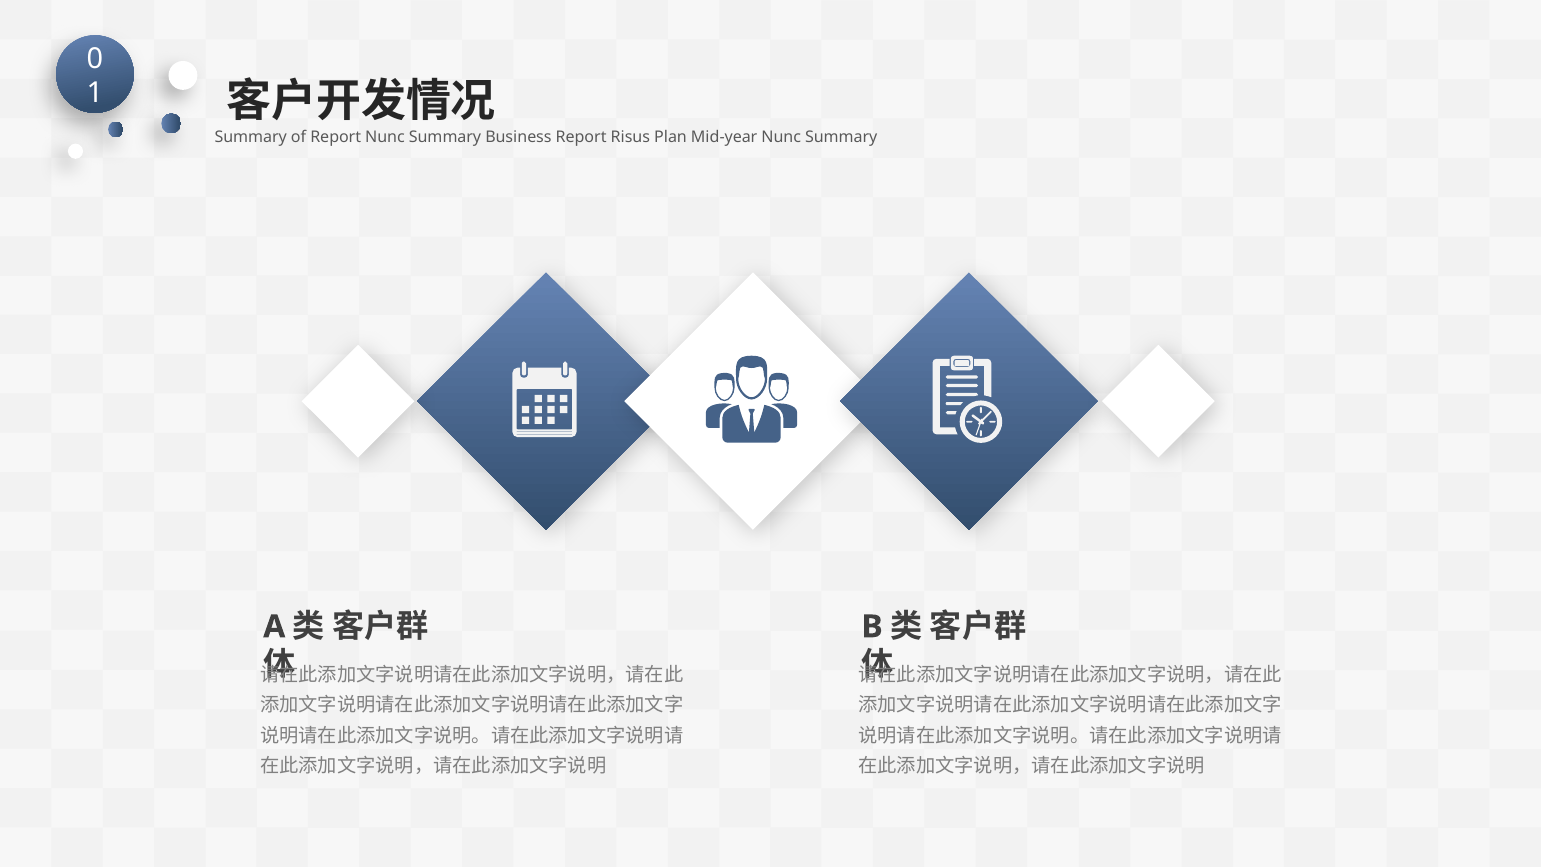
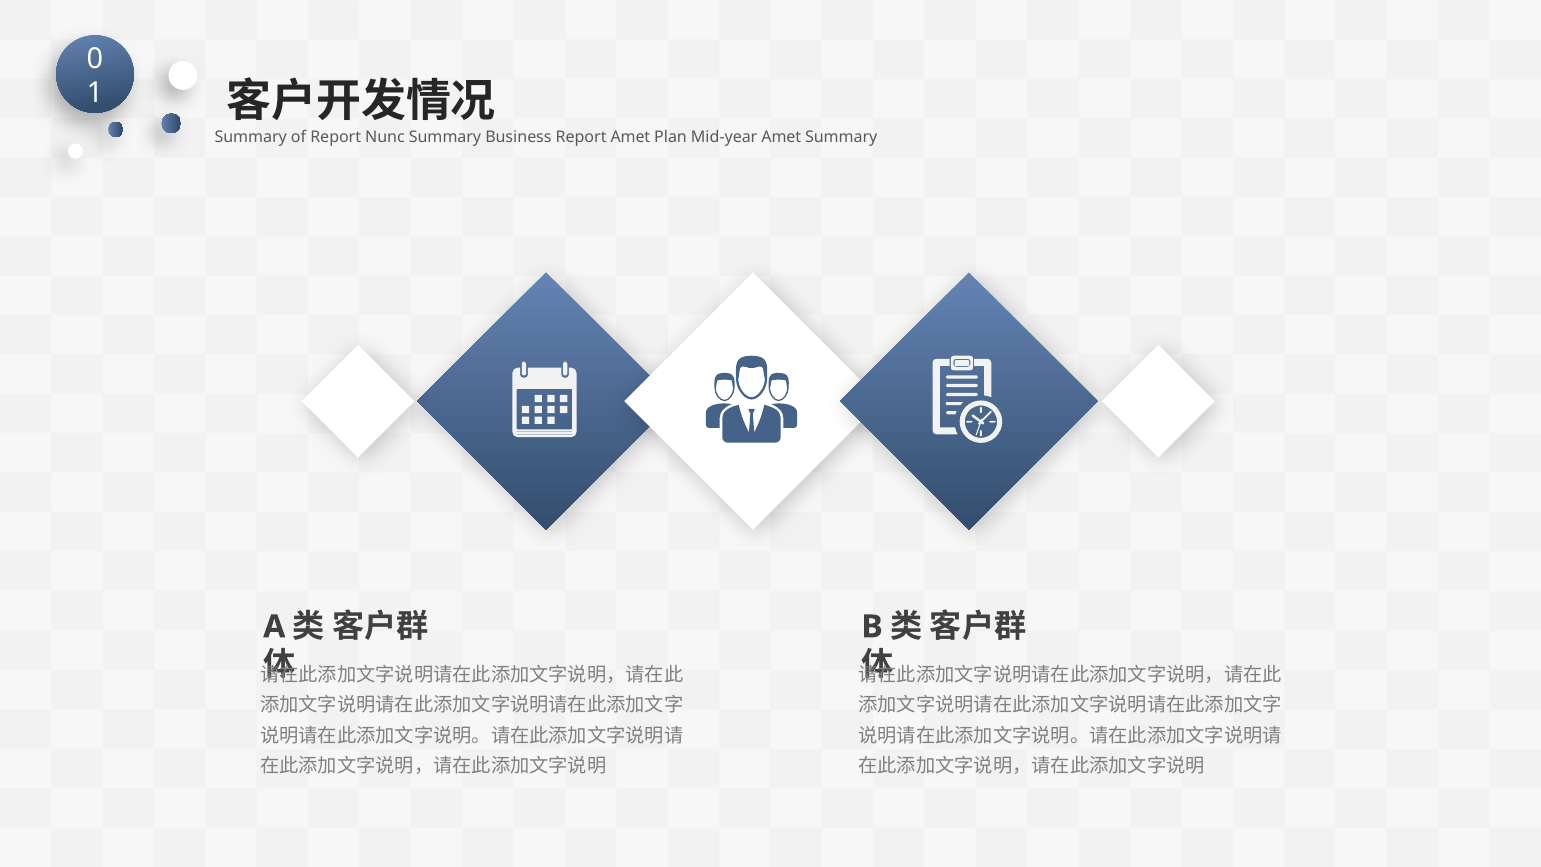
Report Risus: Risus -> Amet (630, 137)
Mid-year Nunc: Nunc -> Amet (781, 137)
